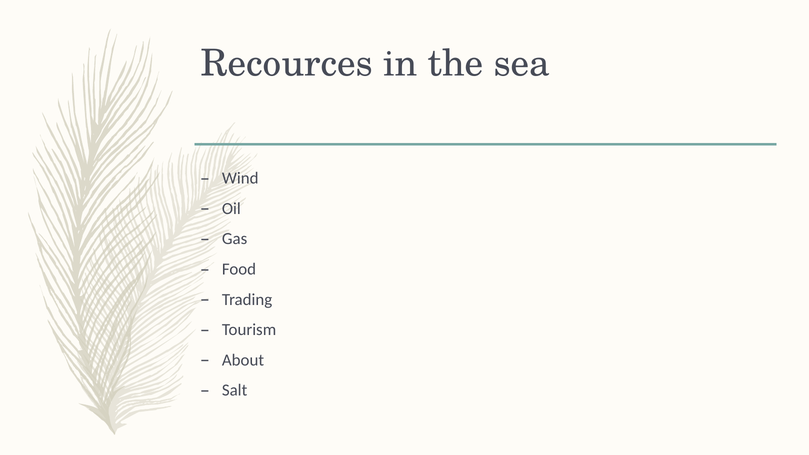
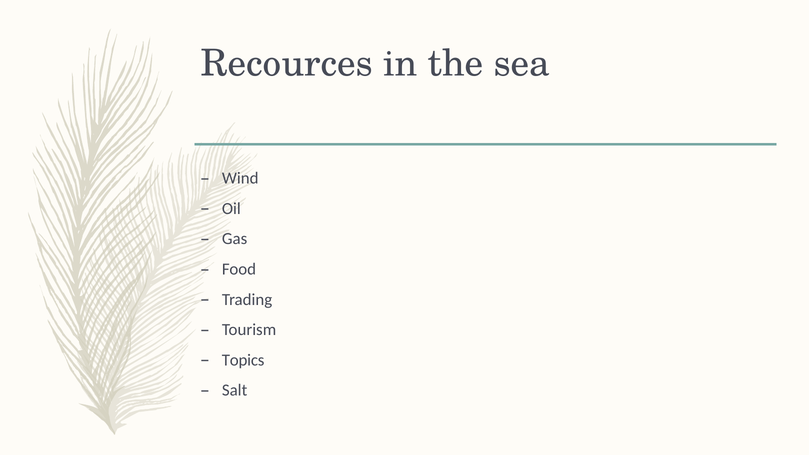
About: About -> Topics (243, 360)
